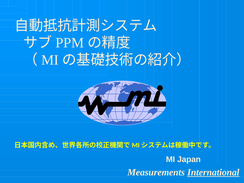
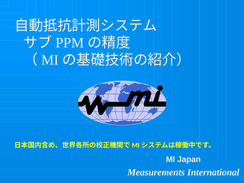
International underline: present -> none (213, 172)
